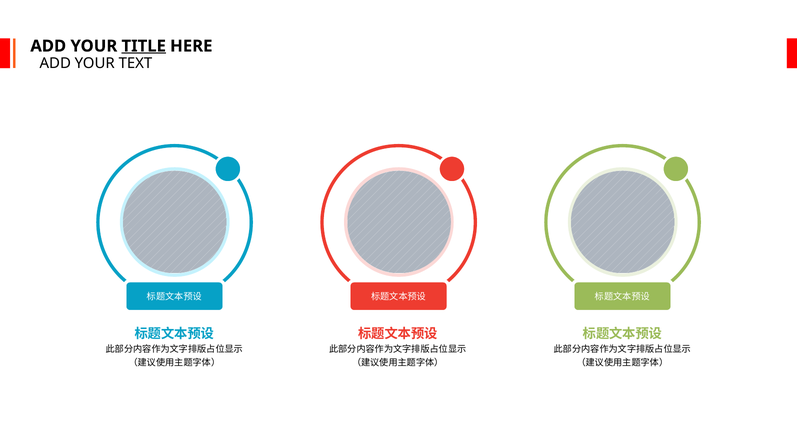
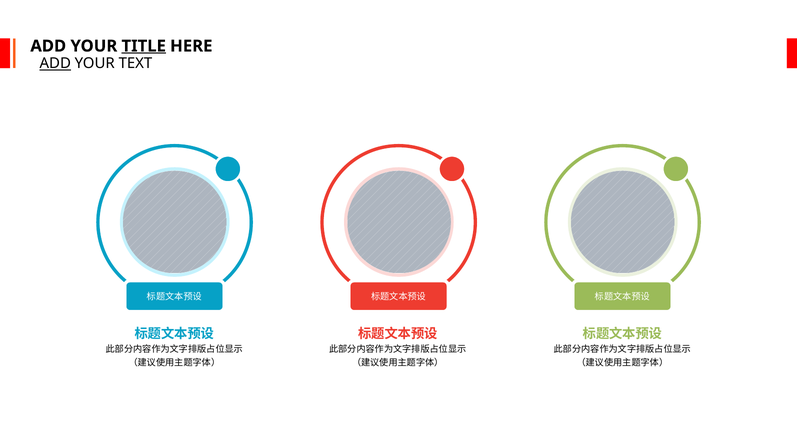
ADD underline: none -> present (55, 63)
